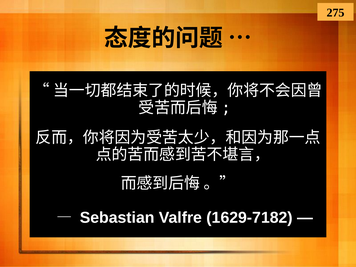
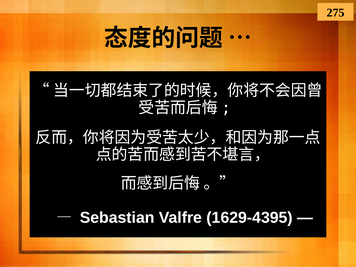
1629-7182: 1629-7182 -> 1629-4395 (250, 218)
